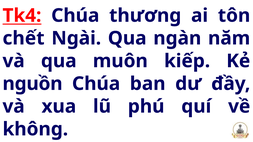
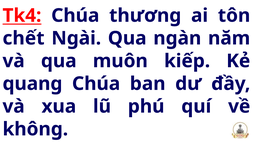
nguồn: nguồn -> quang (32, 84)
